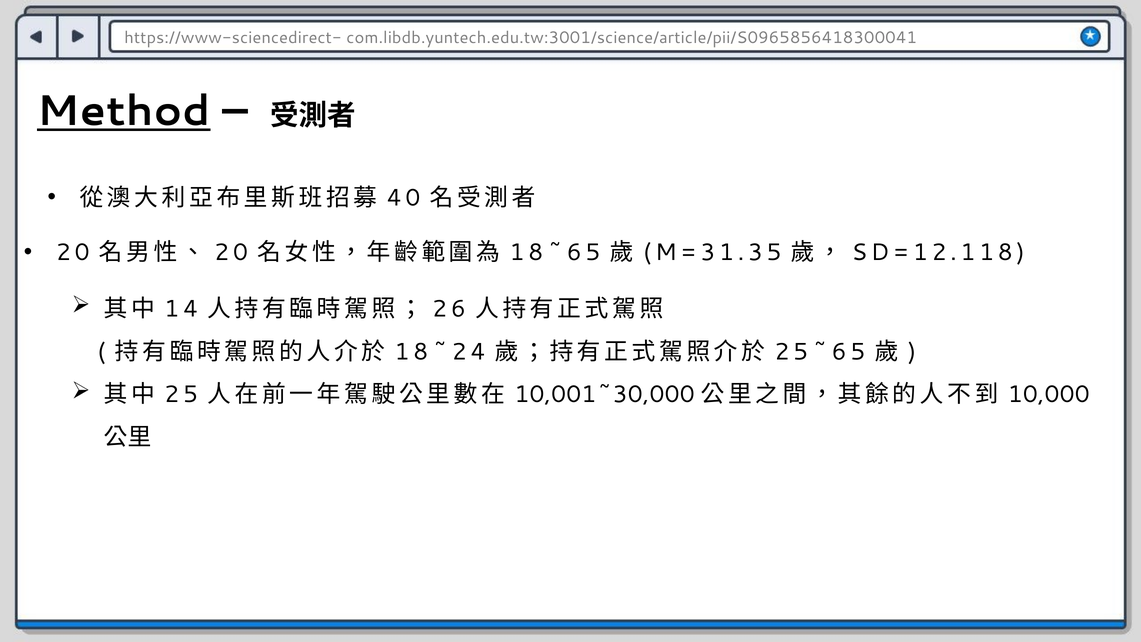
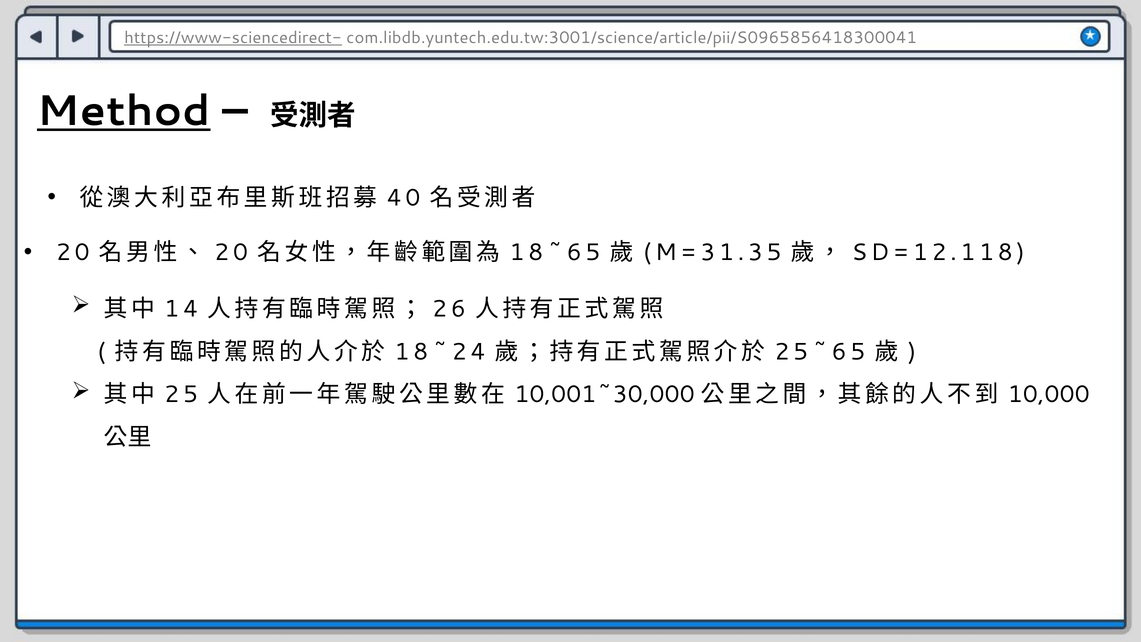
https://www-sciencedirect- underline: none -> present (233, 38)
